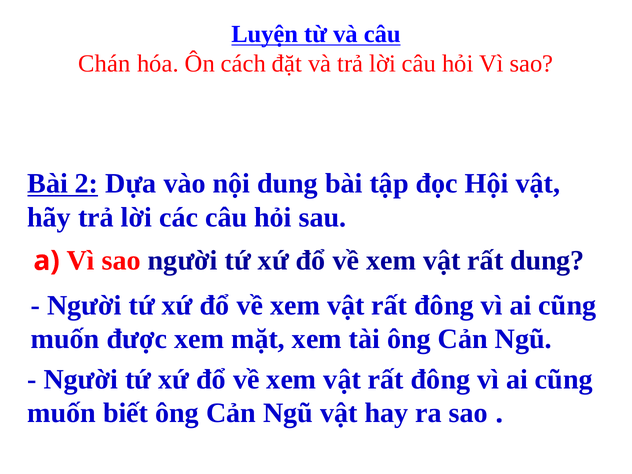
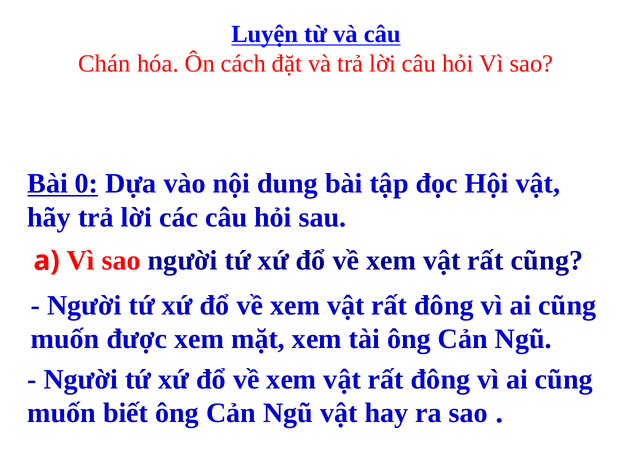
2: 2 -> 0 (87, 184)
rất dung: dung -> cũng (547, 261)
